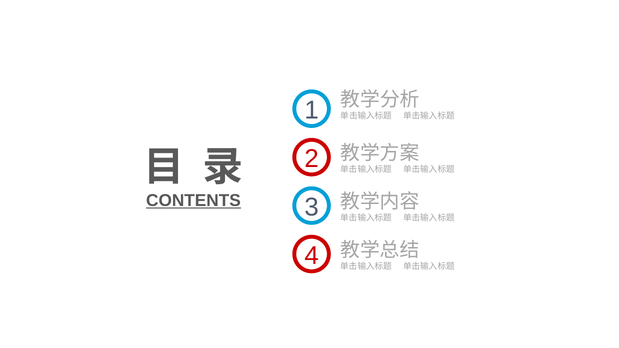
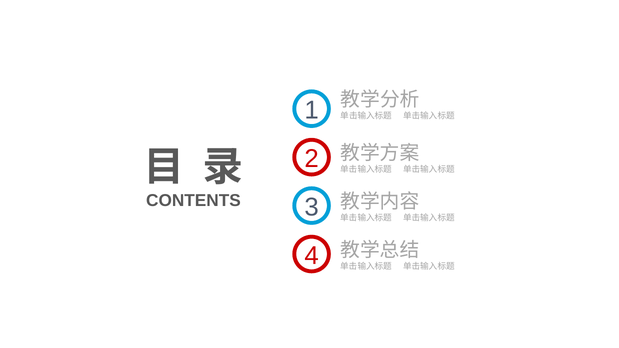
CONTENTS underline: present -> none (193, 201)
